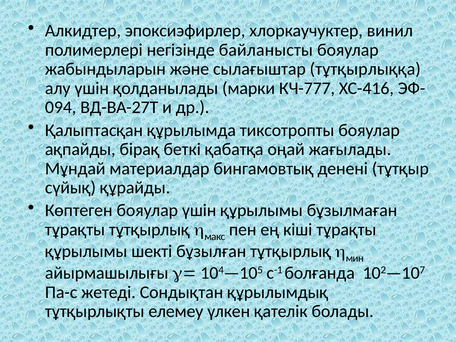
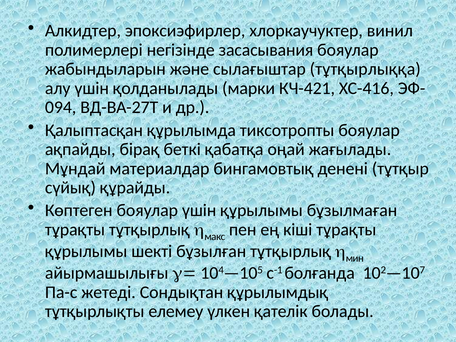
байланысты: байланысты -> засасывания (266, 50)
КЧ-777: КЧ-777 -> КЧ-421 (307, 88)
